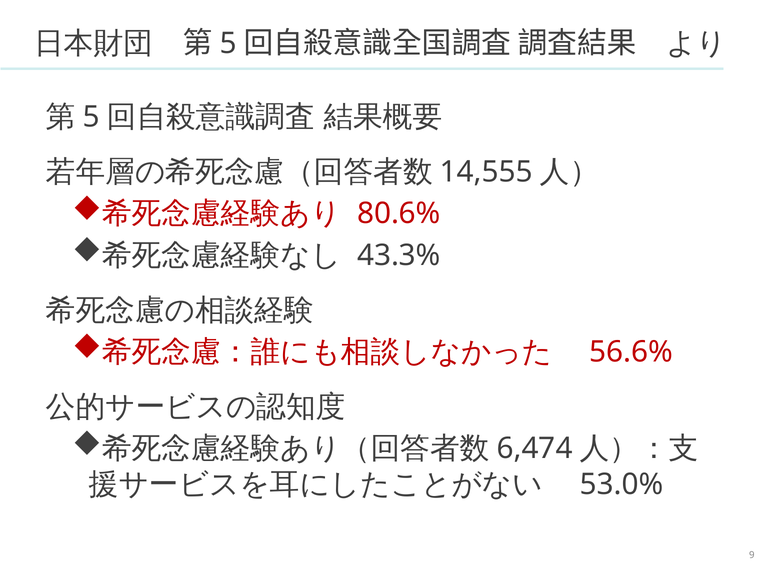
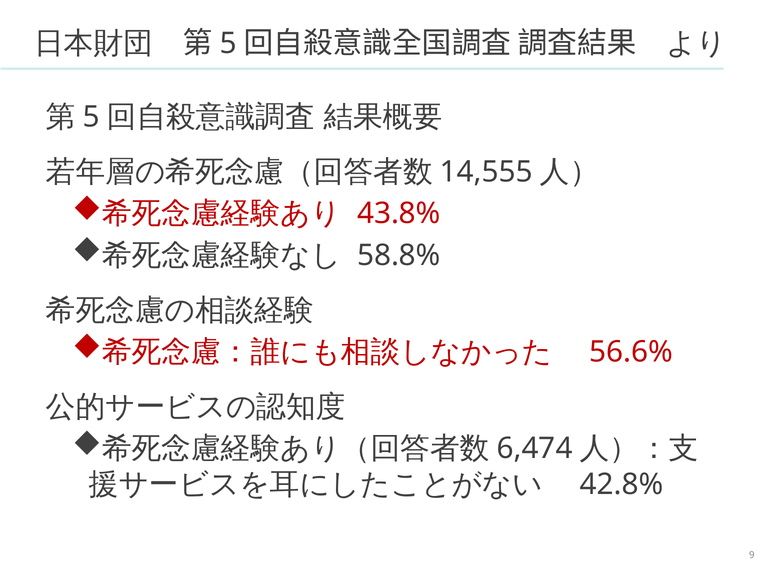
80.6%: 80.6% -> 43.8% (399, 214)
43.3%: 43.3% -> 58.8% (399, 255)
53.0%: 53.0% -> 42.8% (622, 484)
